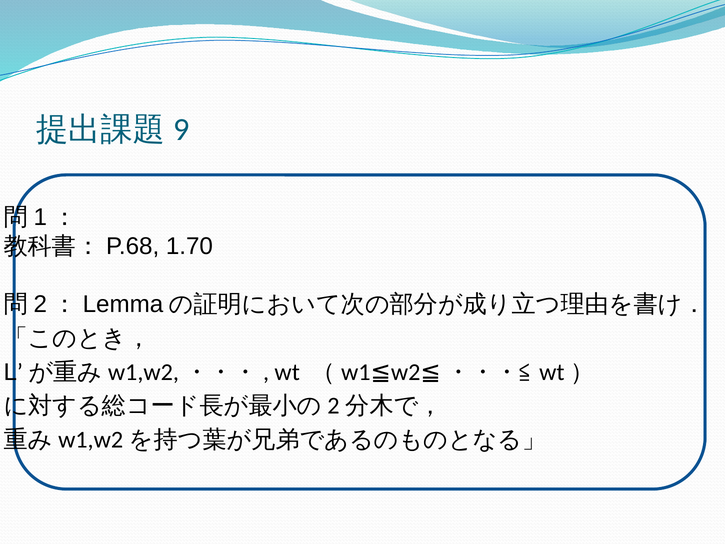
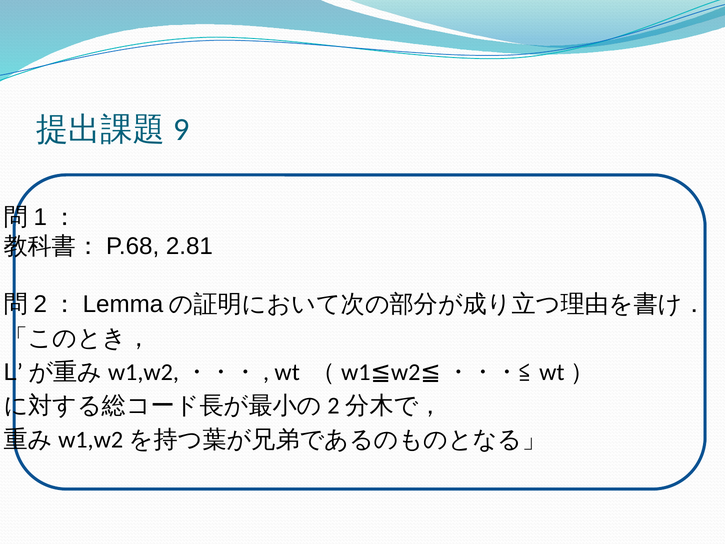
1.70: 1.70 -> 2.81 (189, 246)
